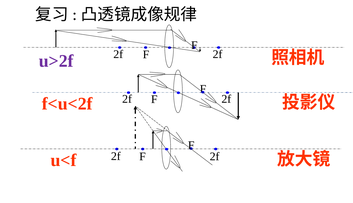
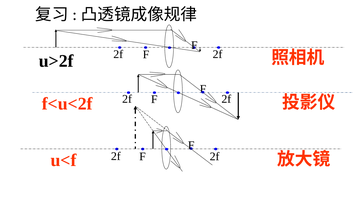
u>2f colour: purple -> black (56, 61)
